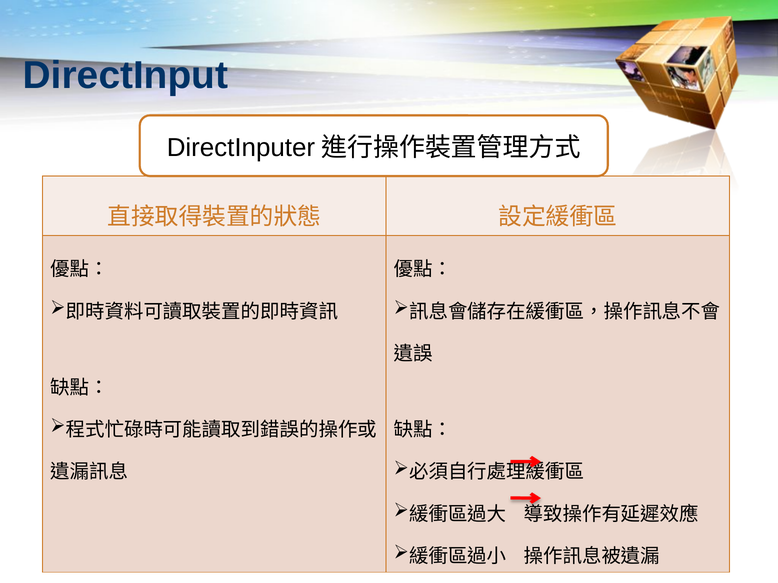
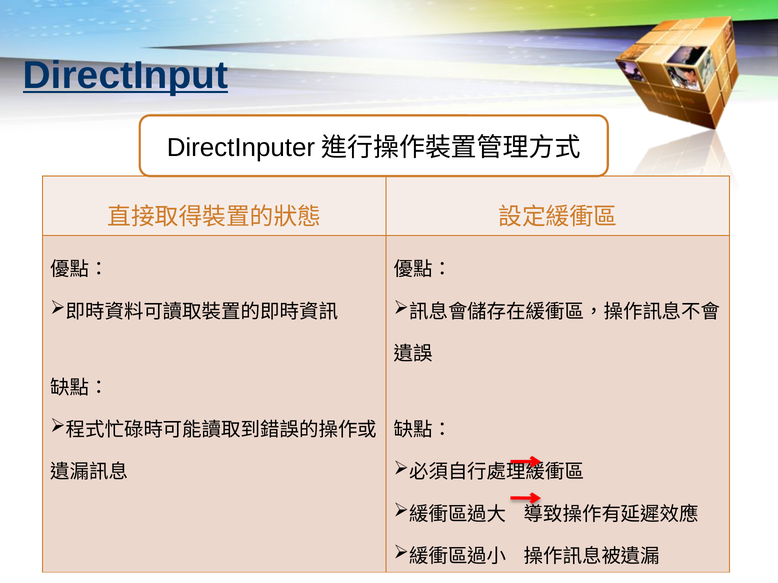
DirectInput underline: none -> present (125, 75)
